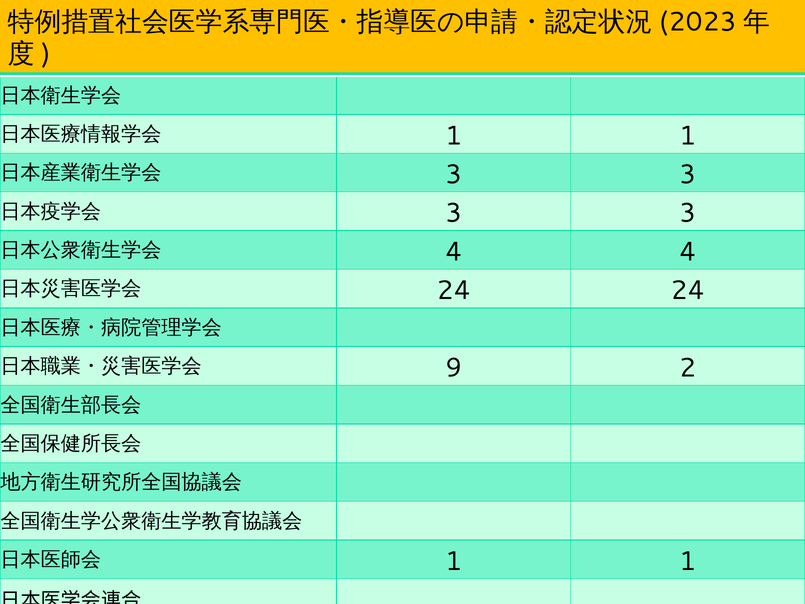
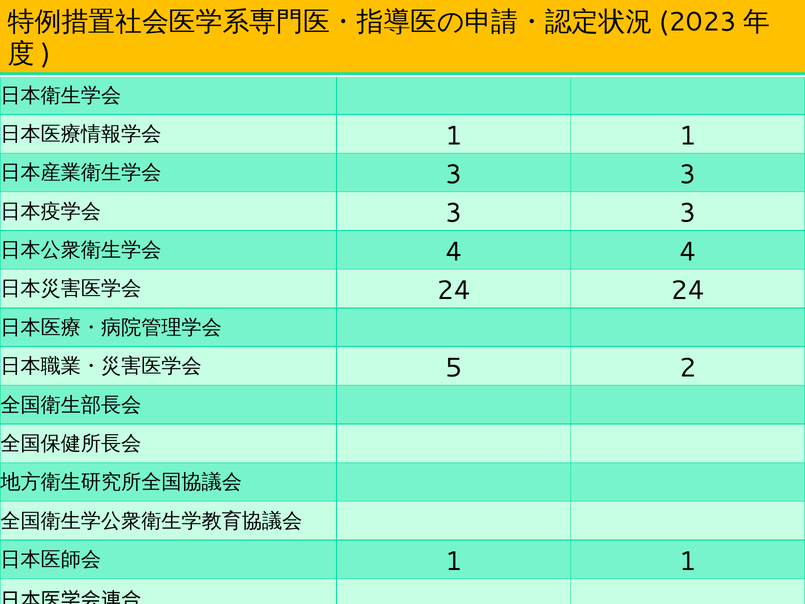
9: 9 -> 5 (454, 368)
